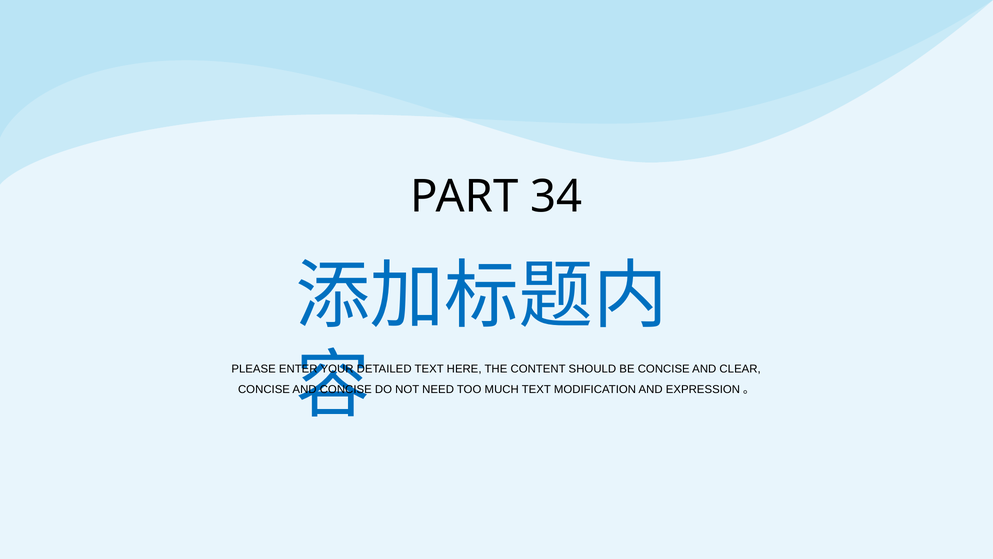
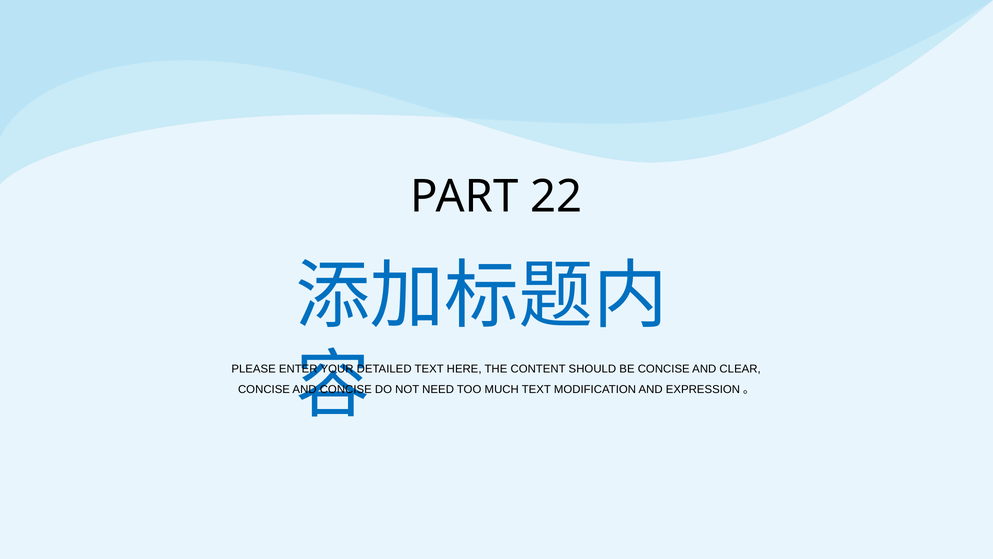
34: 34 -> 22 (556, 197)
